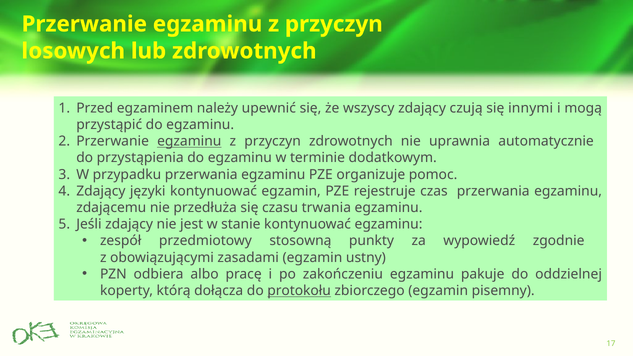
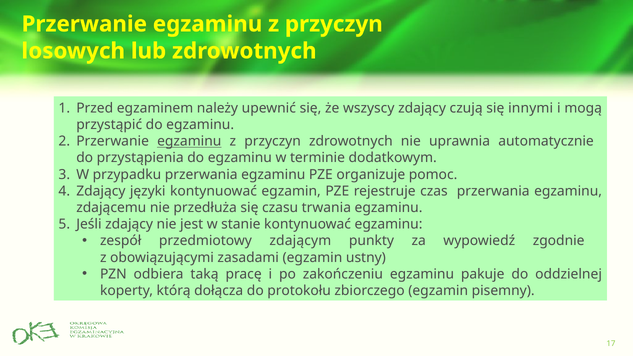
stosowną: stosowną -> zdającym (300, 241)
albo: albo -> taką (205, 274)
protokołu underline: present -> none (299, 291)
